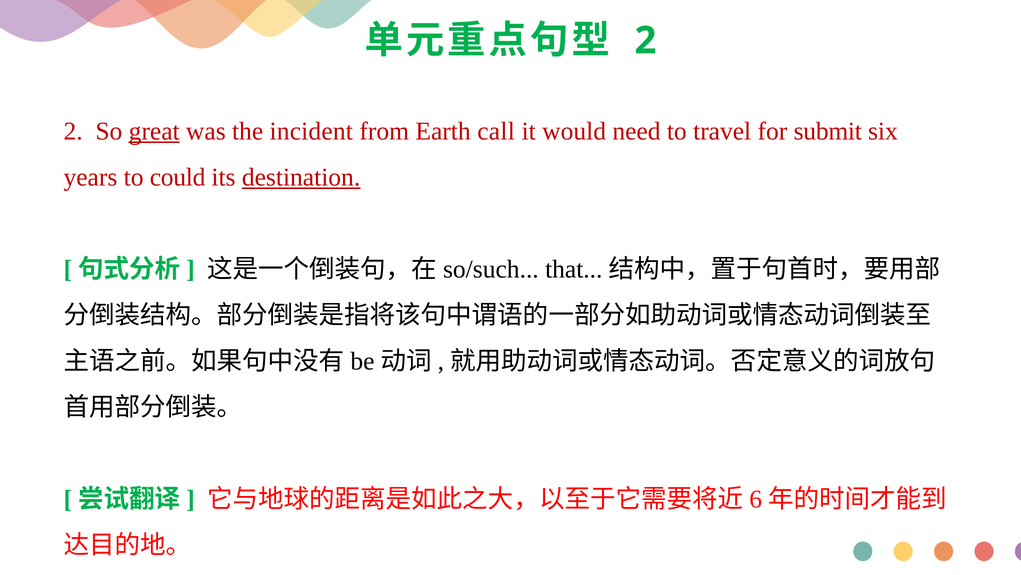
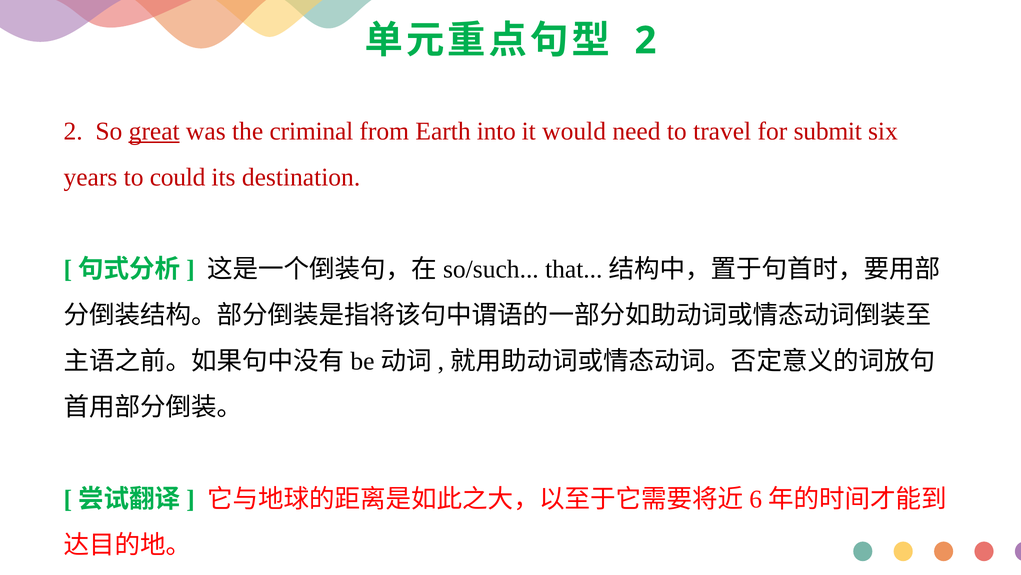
incident: incident -> criminal (311, 131)
call: call -> into (496, 131)
destination underline: present -> none (301, 177)
